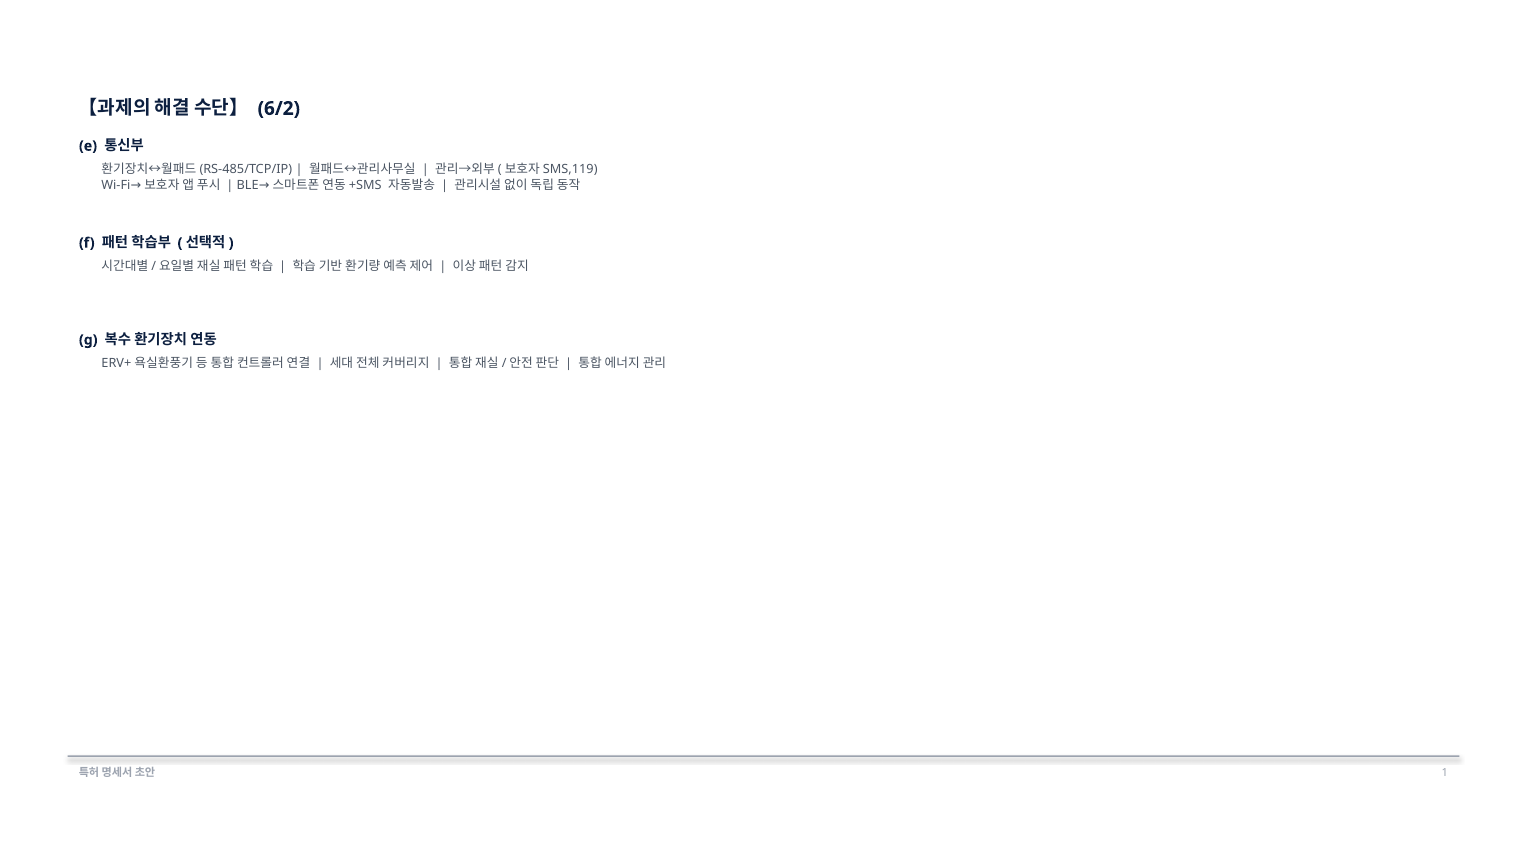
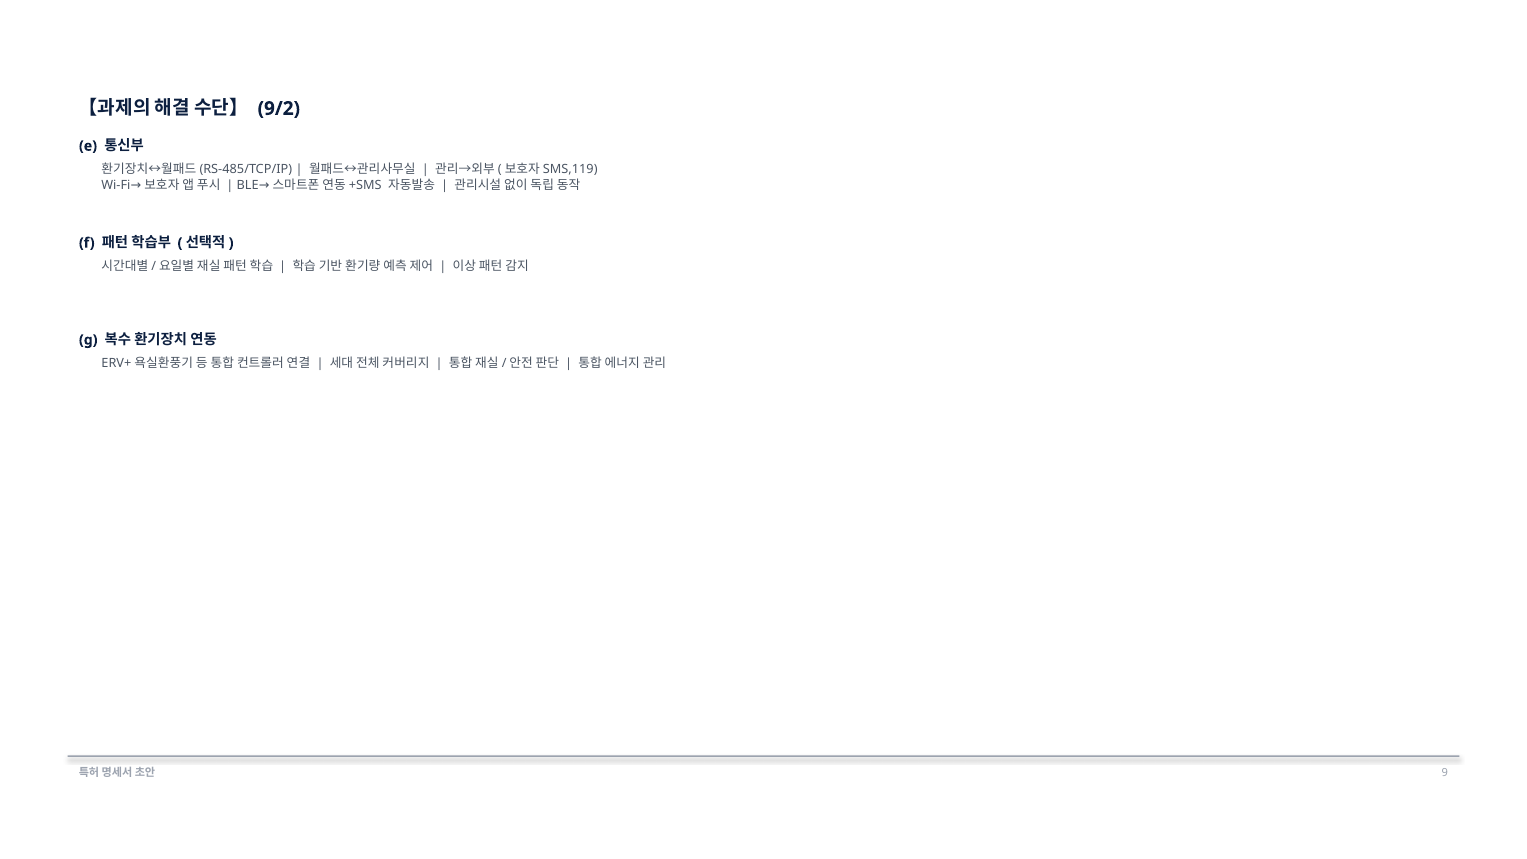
6/2: 6/2 -> 9/2 (279, 109)
1: 1 -> 9 (1445, 773)
